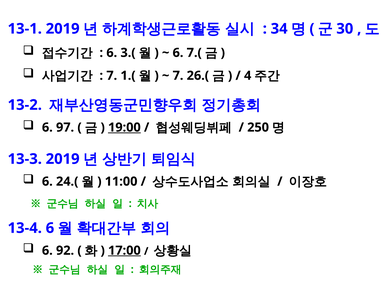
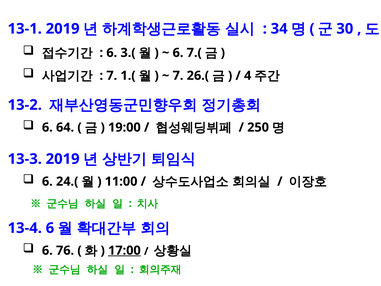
97: 97 -> 64 (65, 127)
19:00 underline: present -> none (124, 127)
92: 92 -> 76 (65, 250)
